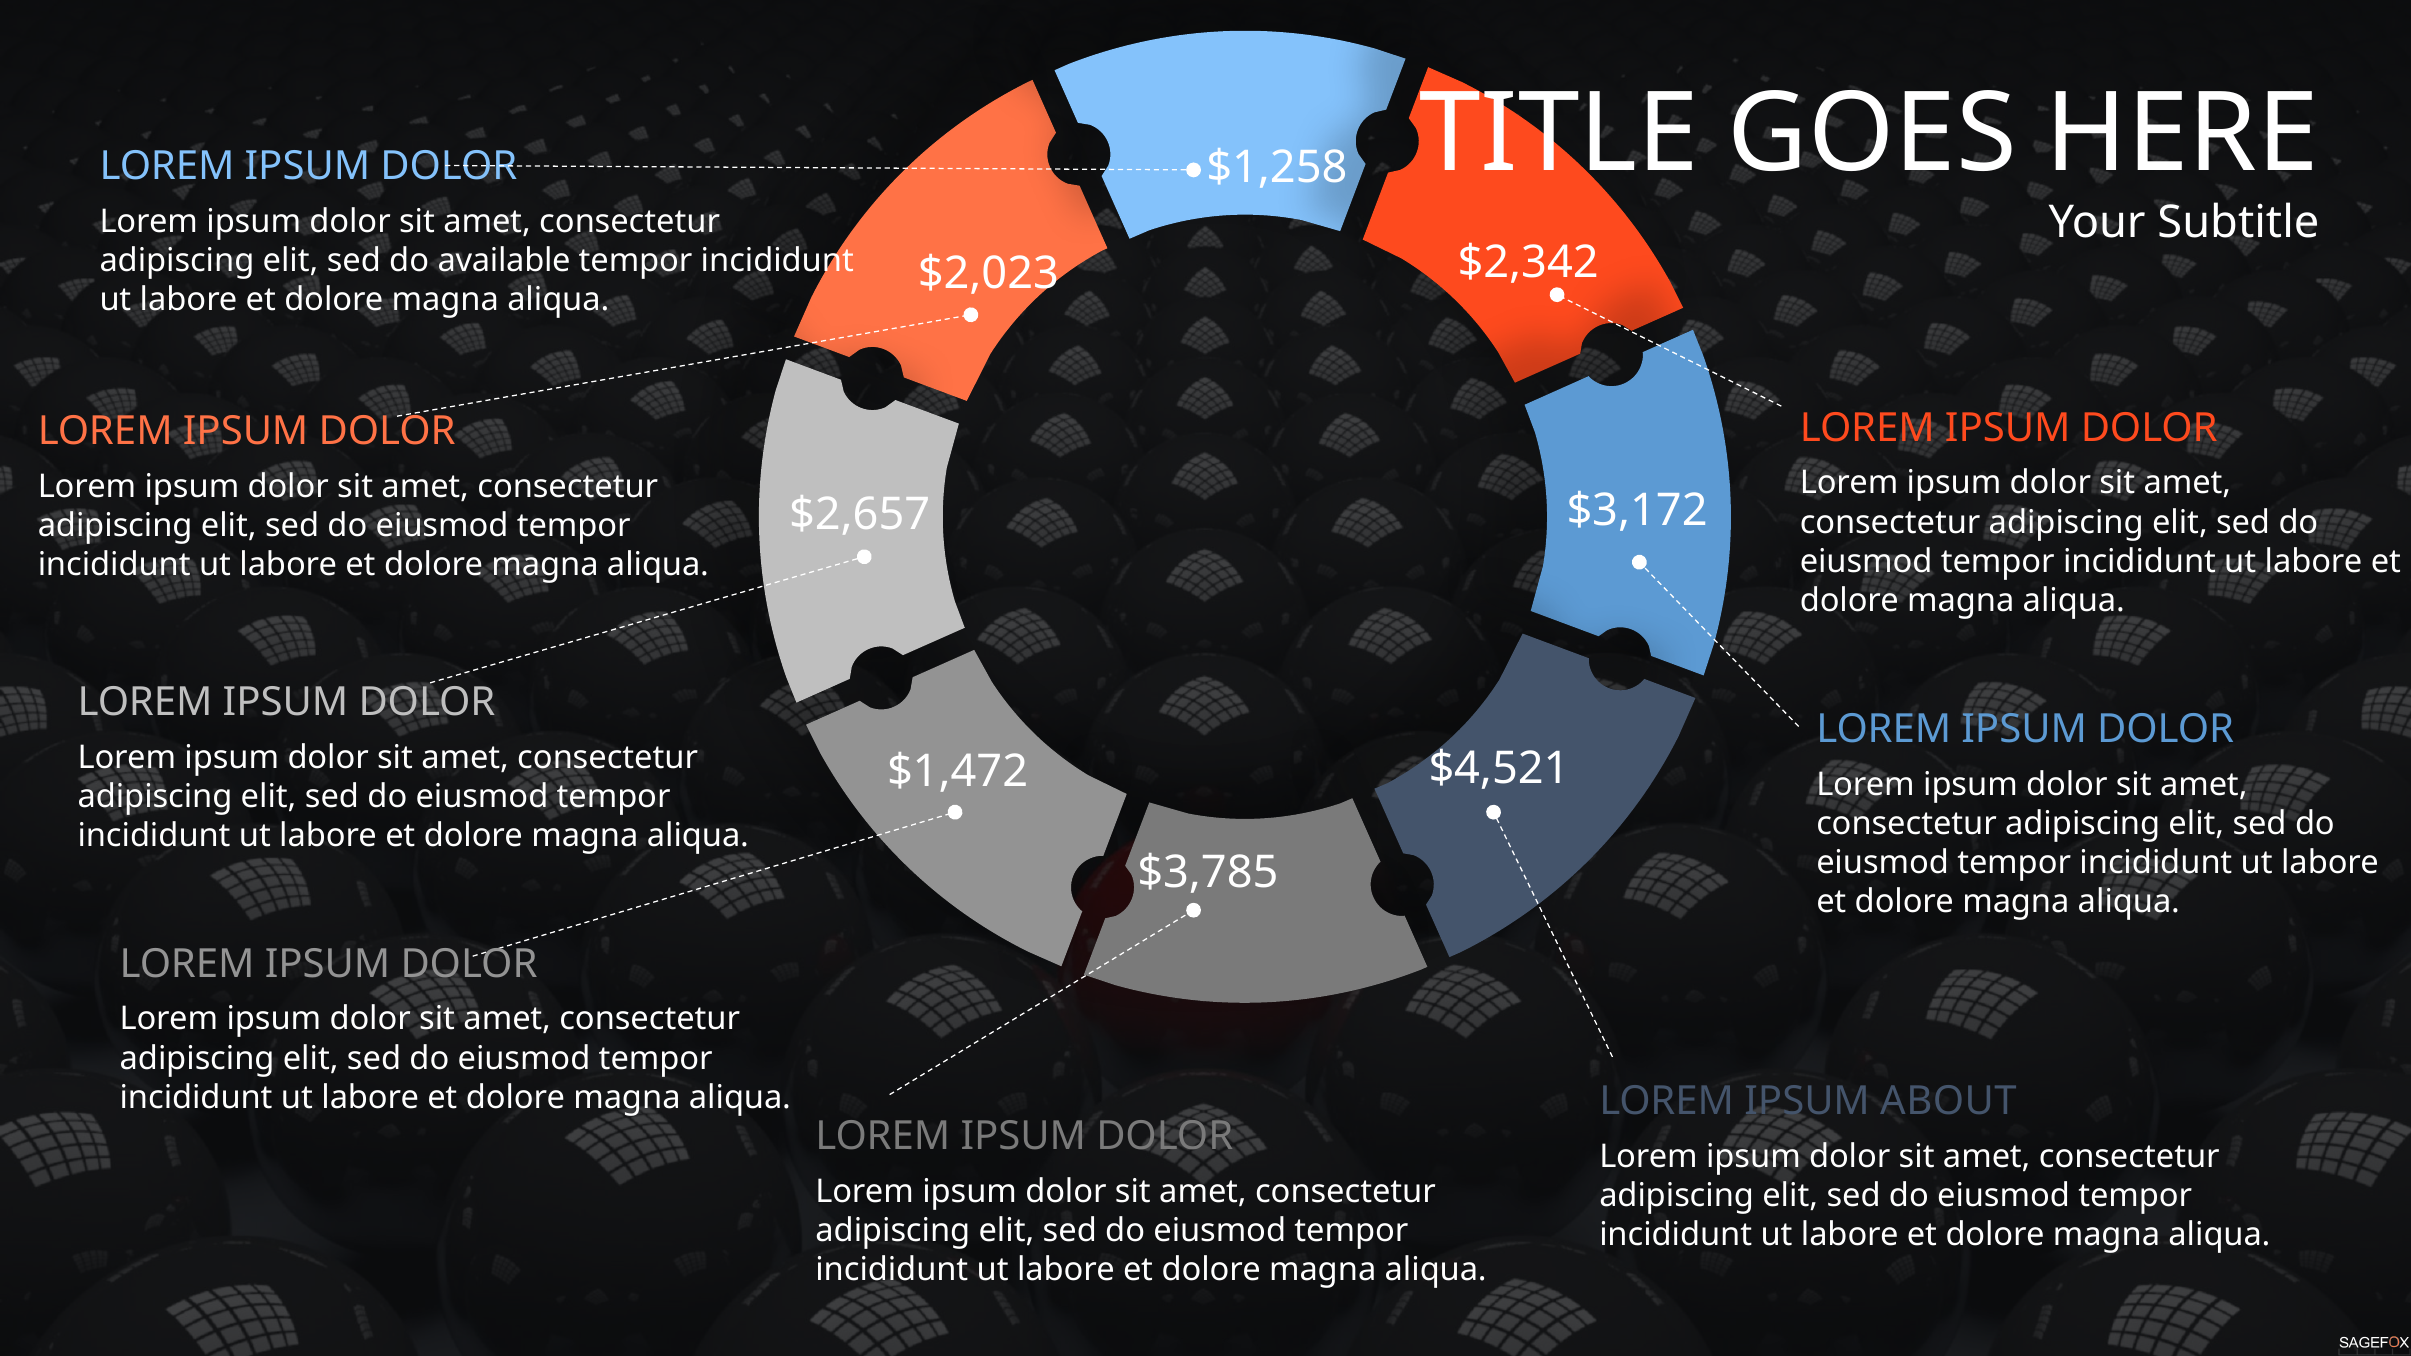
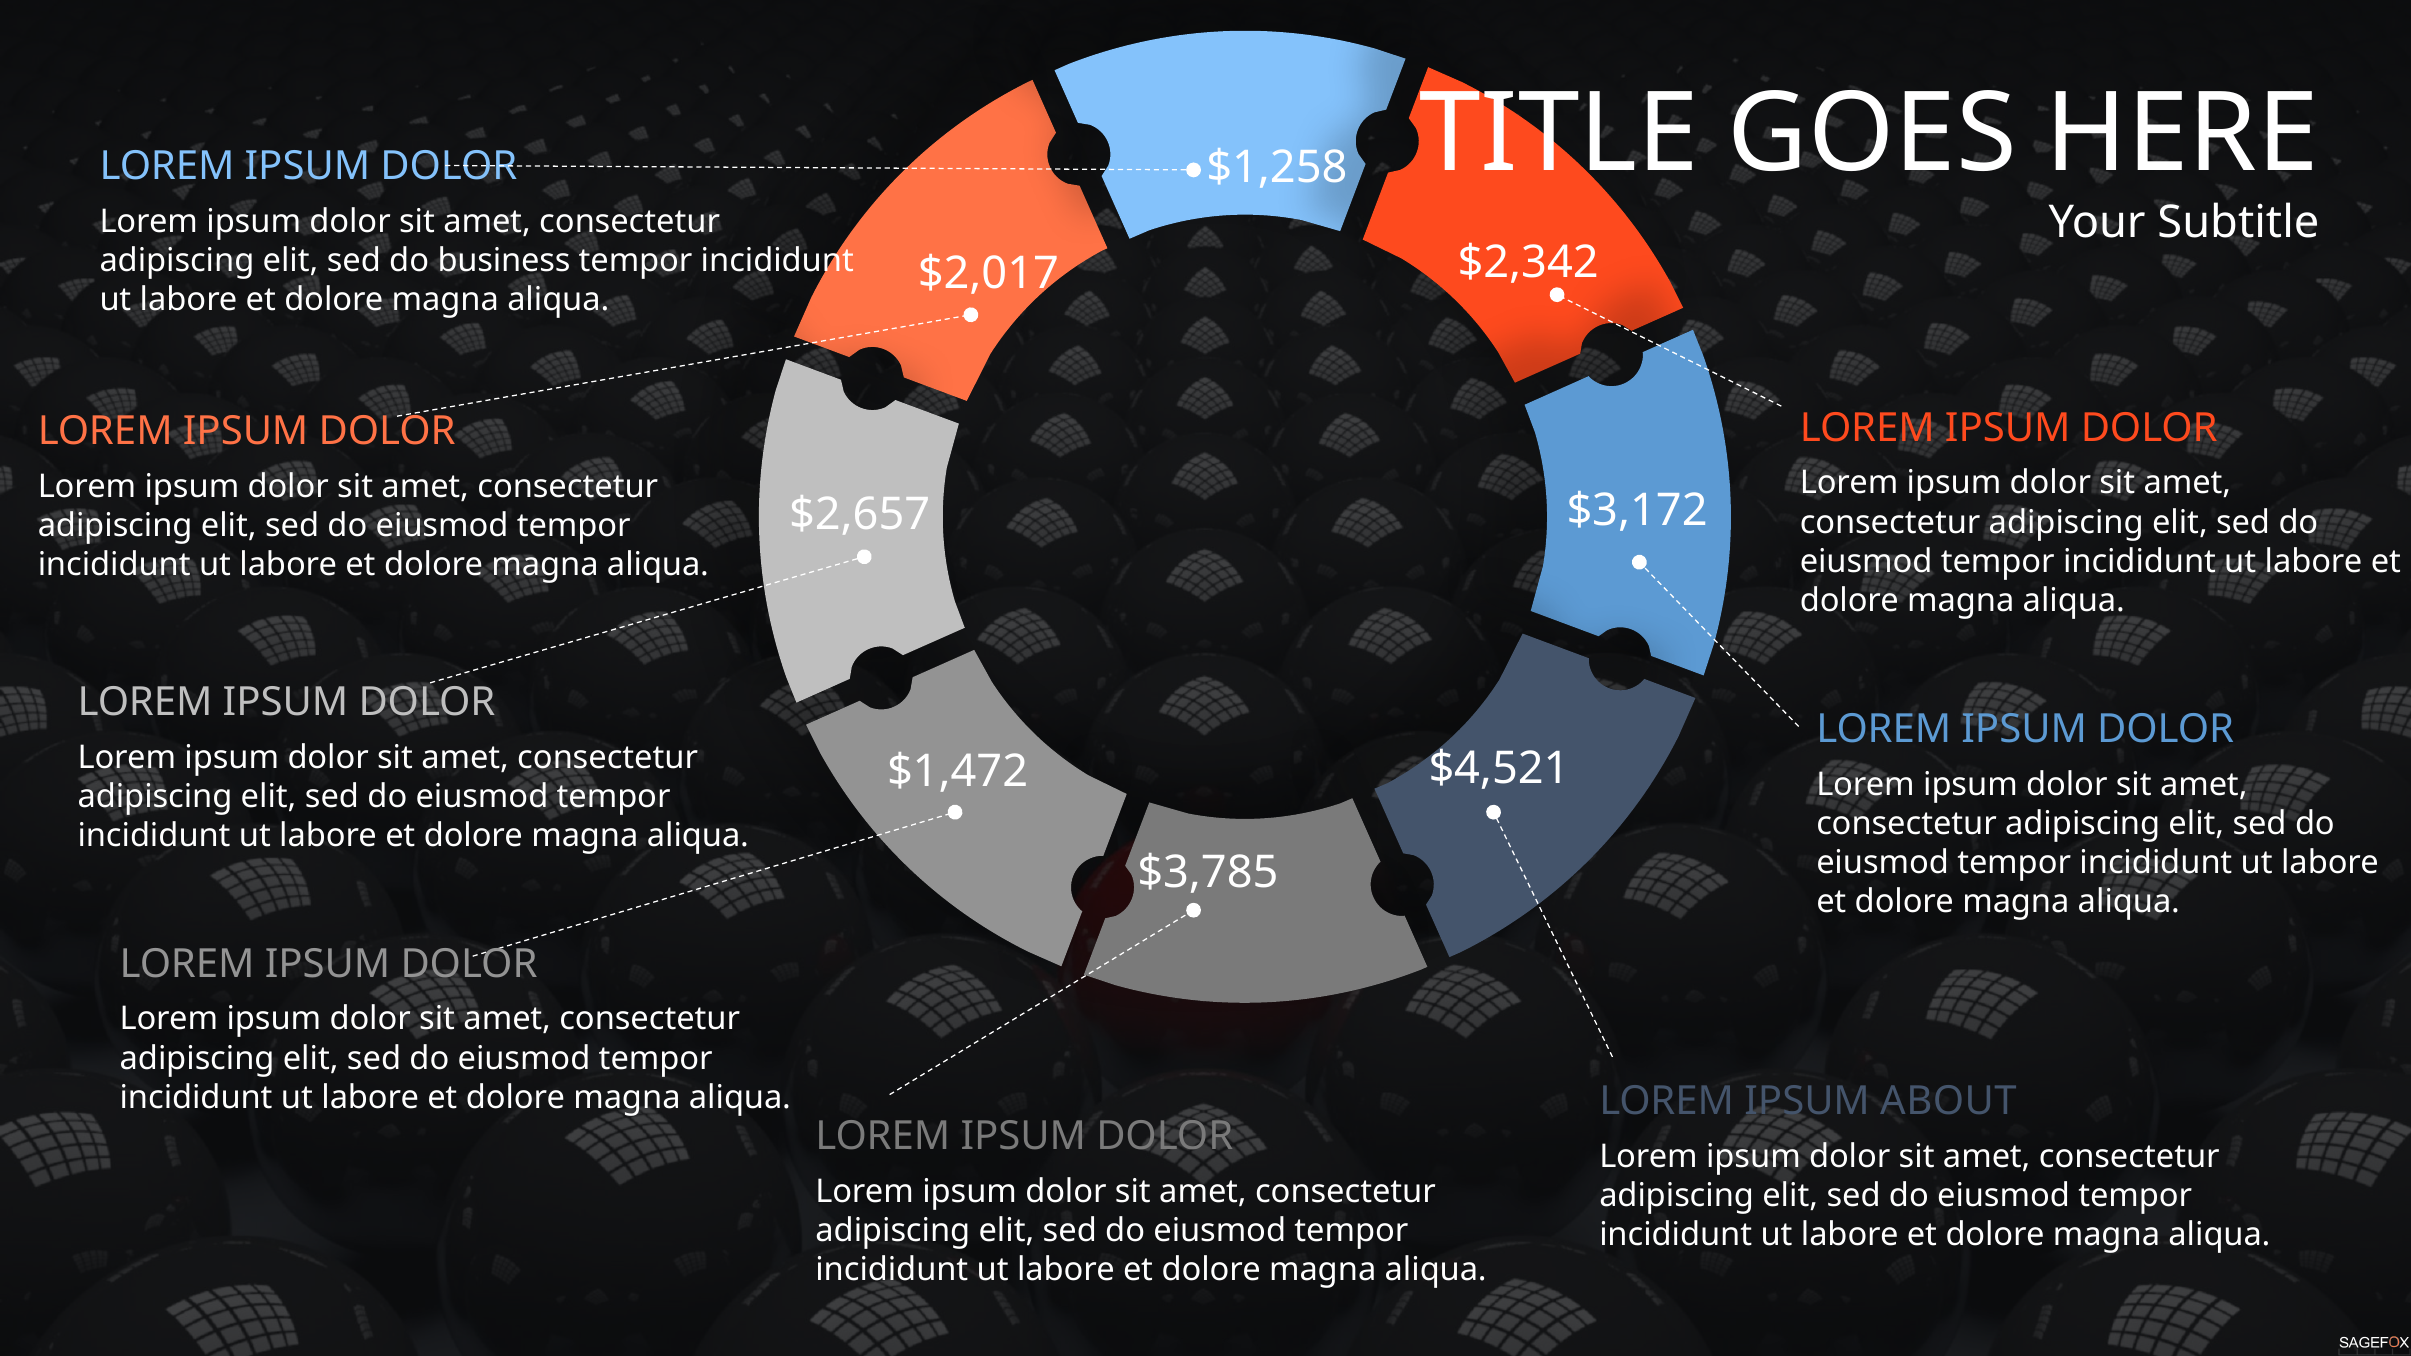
available: available -> business (504, 261)
$2,023: $2,023 -> $2,017 (988, 273)
